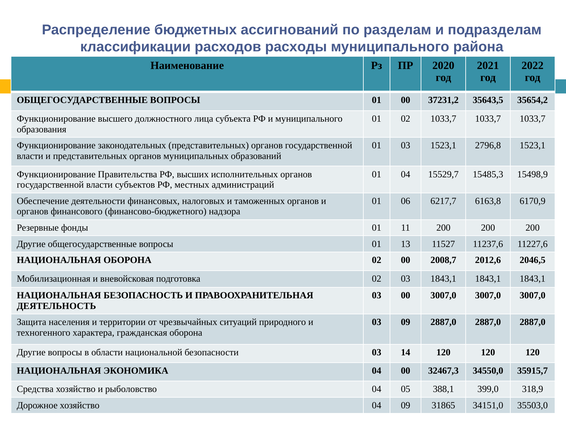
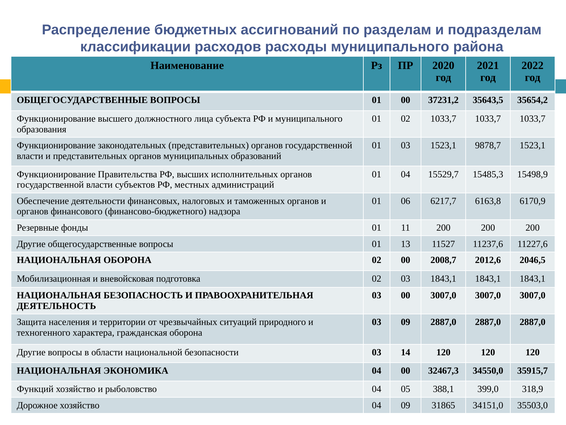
2796,8: 2796,8 -> 9878,7 (488, 145)
Средства: Средства -> Функций (35, 389)
